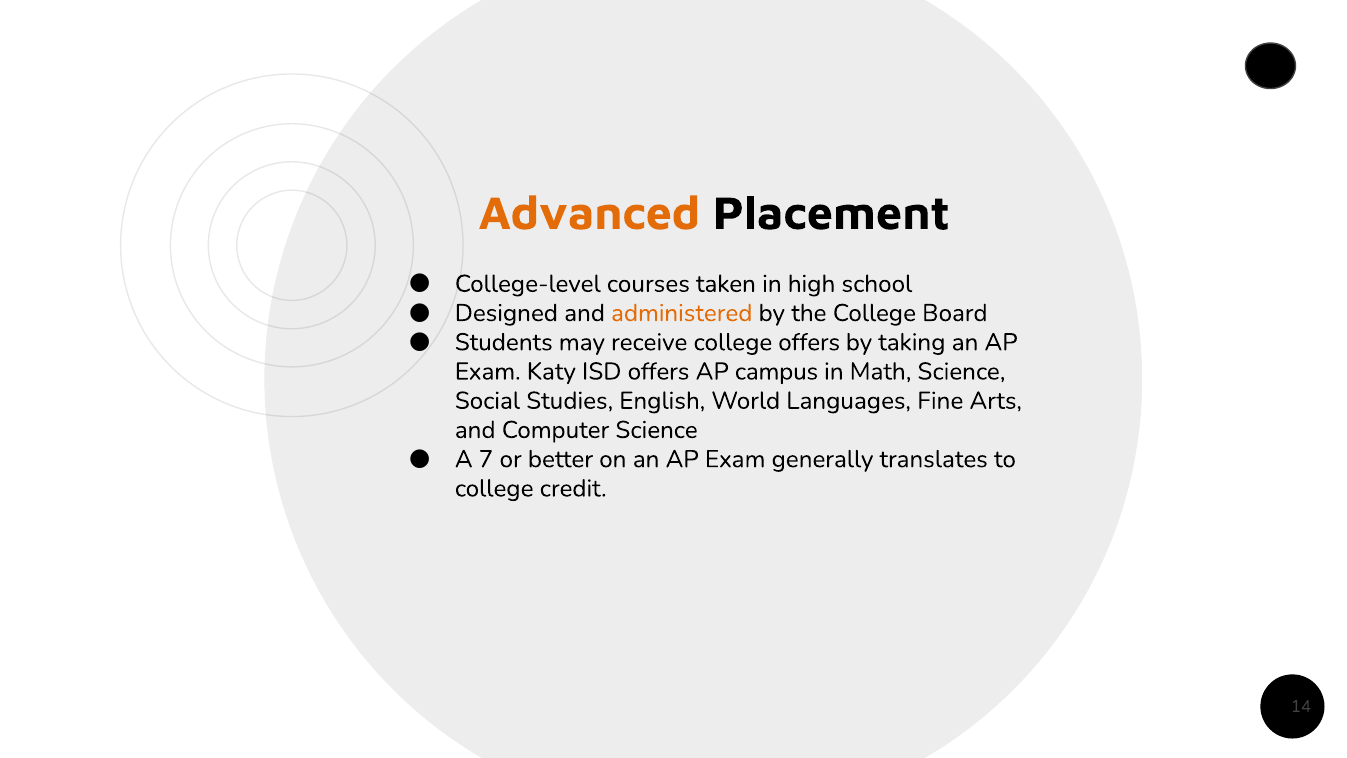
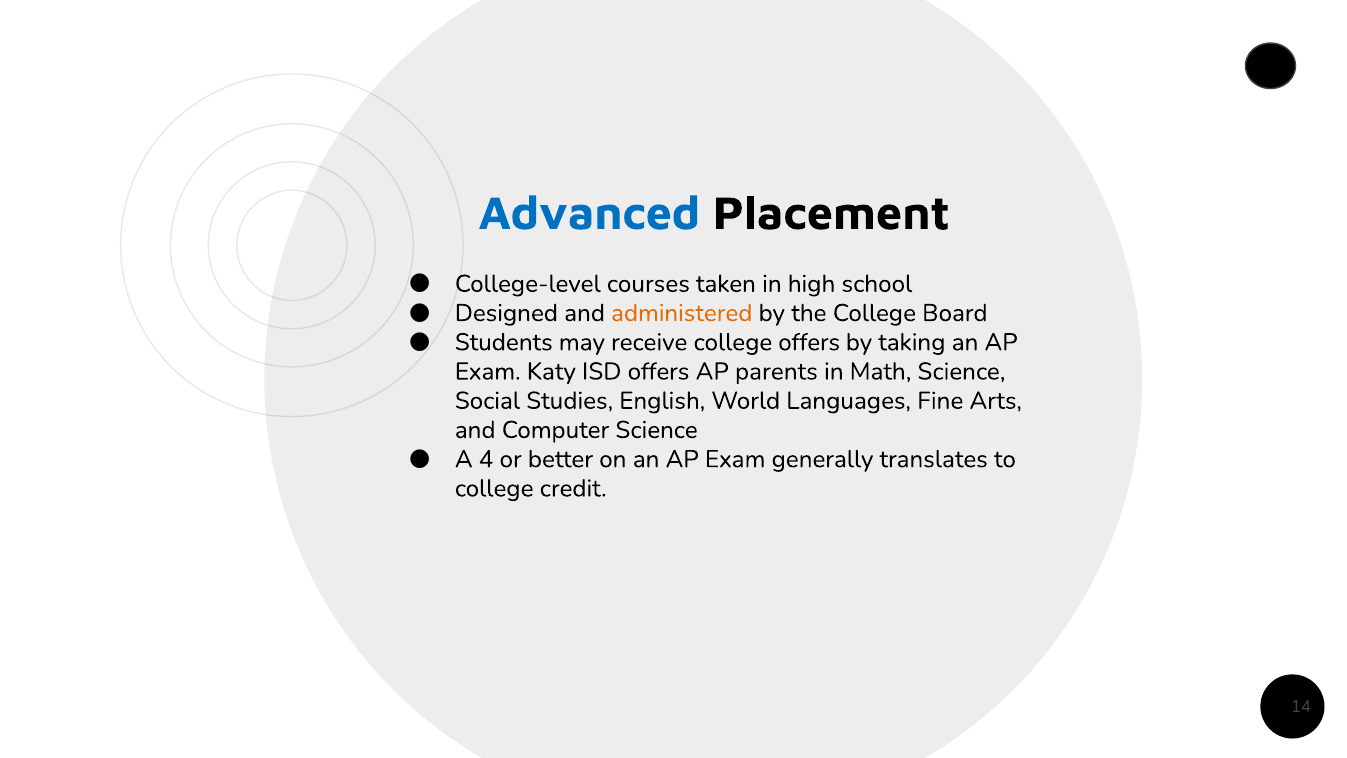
Advanced colour: orange -> blue (589, 213)
campus: campus -> parents (776, 371)
7: 7 -> 4 (486, 459)
